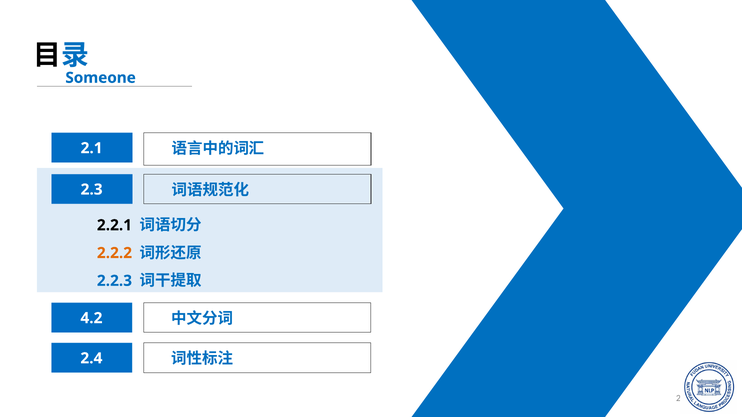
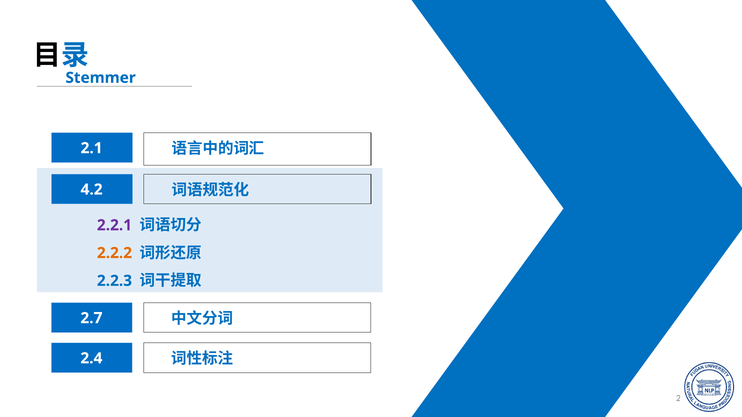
Someone: Someone -> Stemmer (101, 78)
2.3: 2.3 -> 4.2 (92, 190)
2.2.1 colour: black -> purple (114, 225)
4.2: 4.2 -> 2.7 (91, 318)
